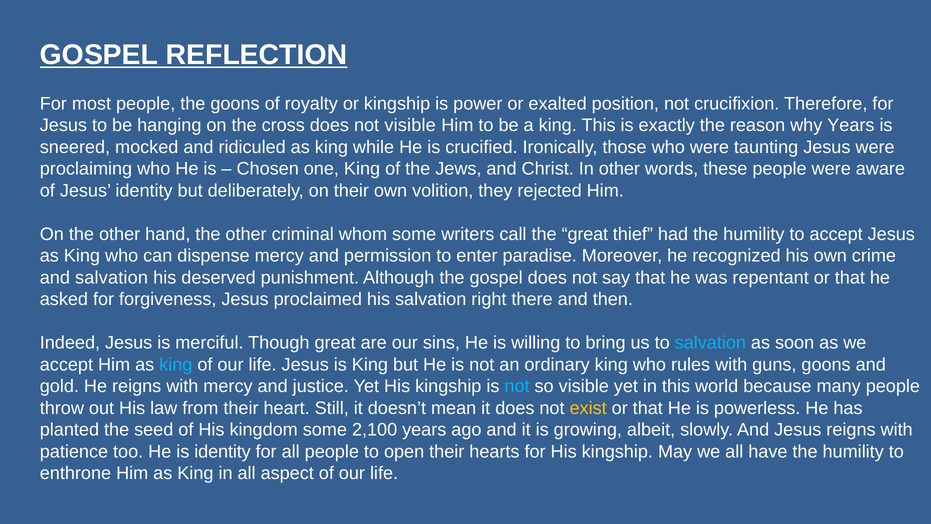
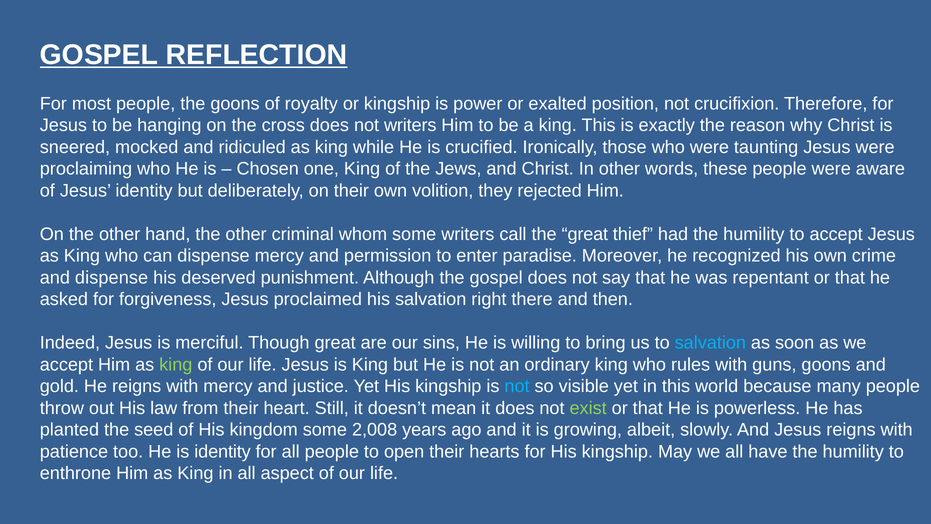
not visible: visible -> writers (410, 125)
why Years: Years -> Christ (851, 125)
and salvation: salvation -> dispense (112, 277)
king colour: light blue -> light green (176, 364)
exist colour: yellow -> light green (588, 408)
2,100: 2,100 -> 2,008 (375, 430)
